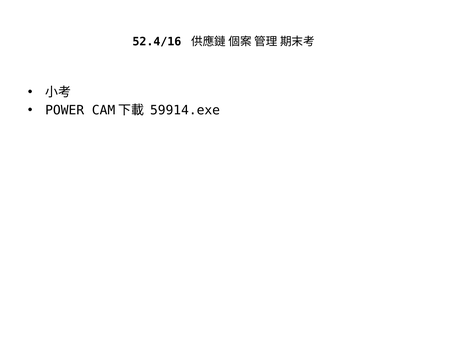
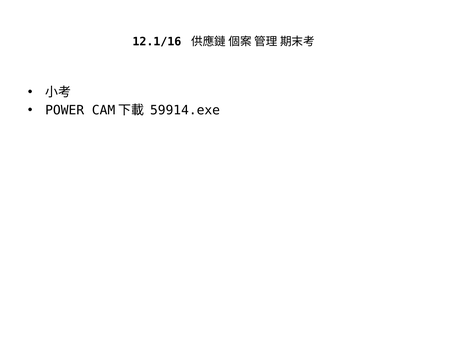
52.4/16: 52.4/16 -> 12.1/16 (157, 42)
